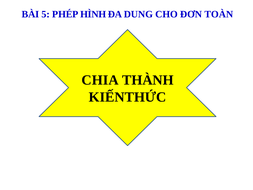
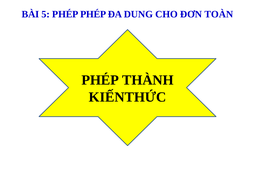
PHÉP HÌNH: HÌNH -> PHÉP (93, 14)
CHIA: CHIA -> PHÉP (100, 80)
